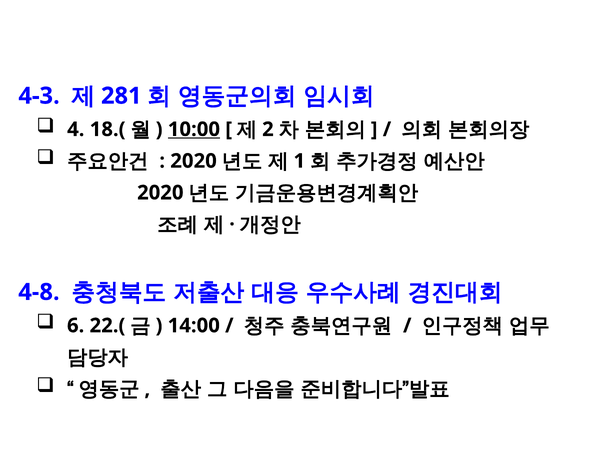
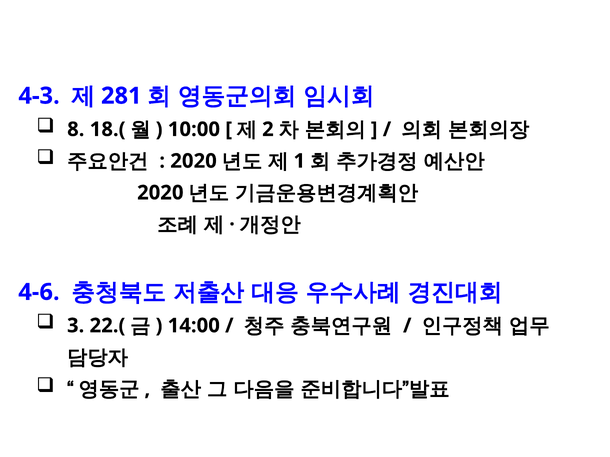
4: 4 -> 8 (76, 129)
10:00 underline: present -> none (194, 129)
4-8: 4-8 -> 4-6 (39, 292)
6: 6 -> 3 (76, 326)
